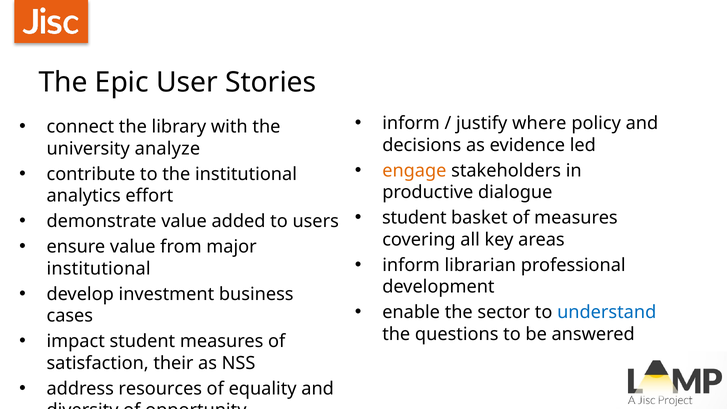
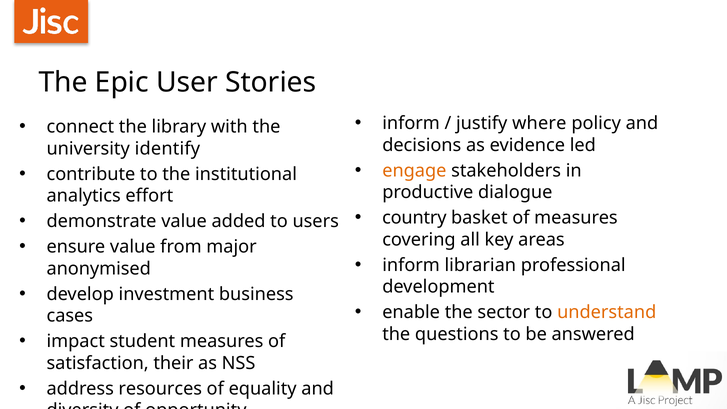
analyze: analyze -> identify (167, 149)
student: student -> country (414, 218)
institutional: institutional -> anonymised (99, 269)
understand colour: blue -> orange (607, 312)
